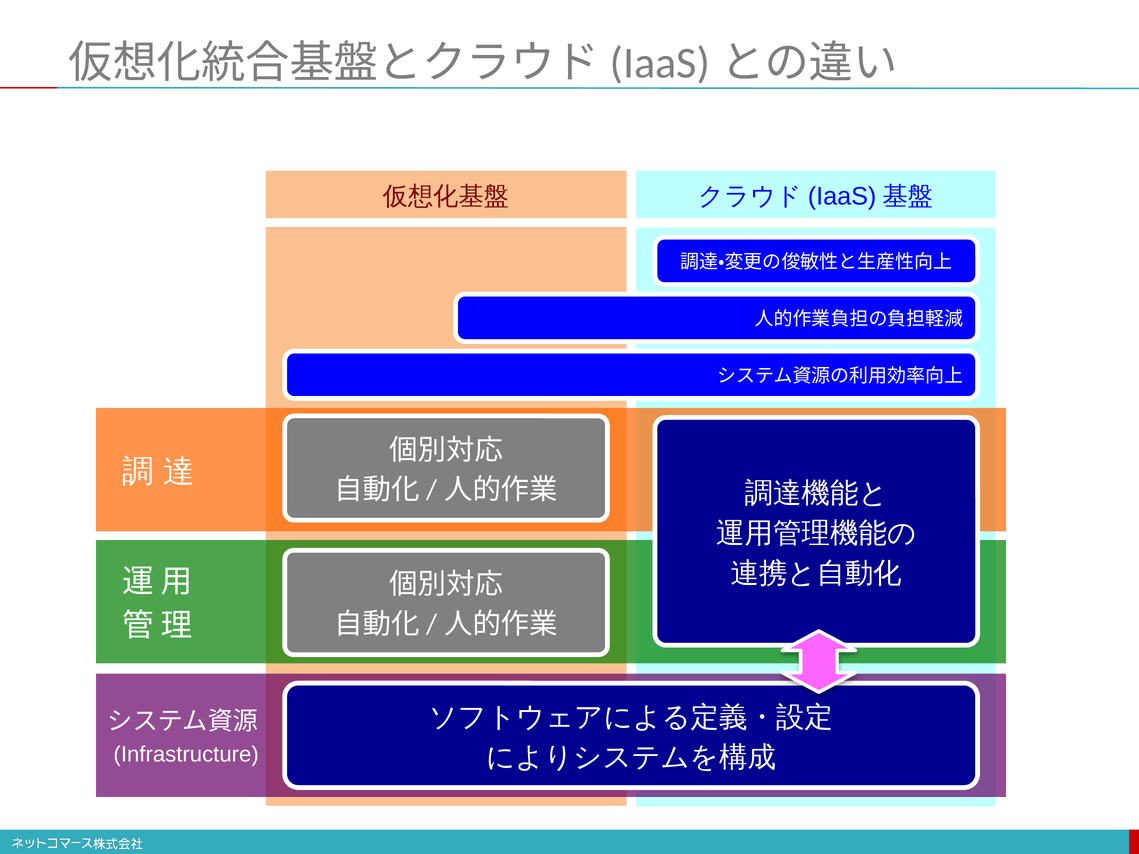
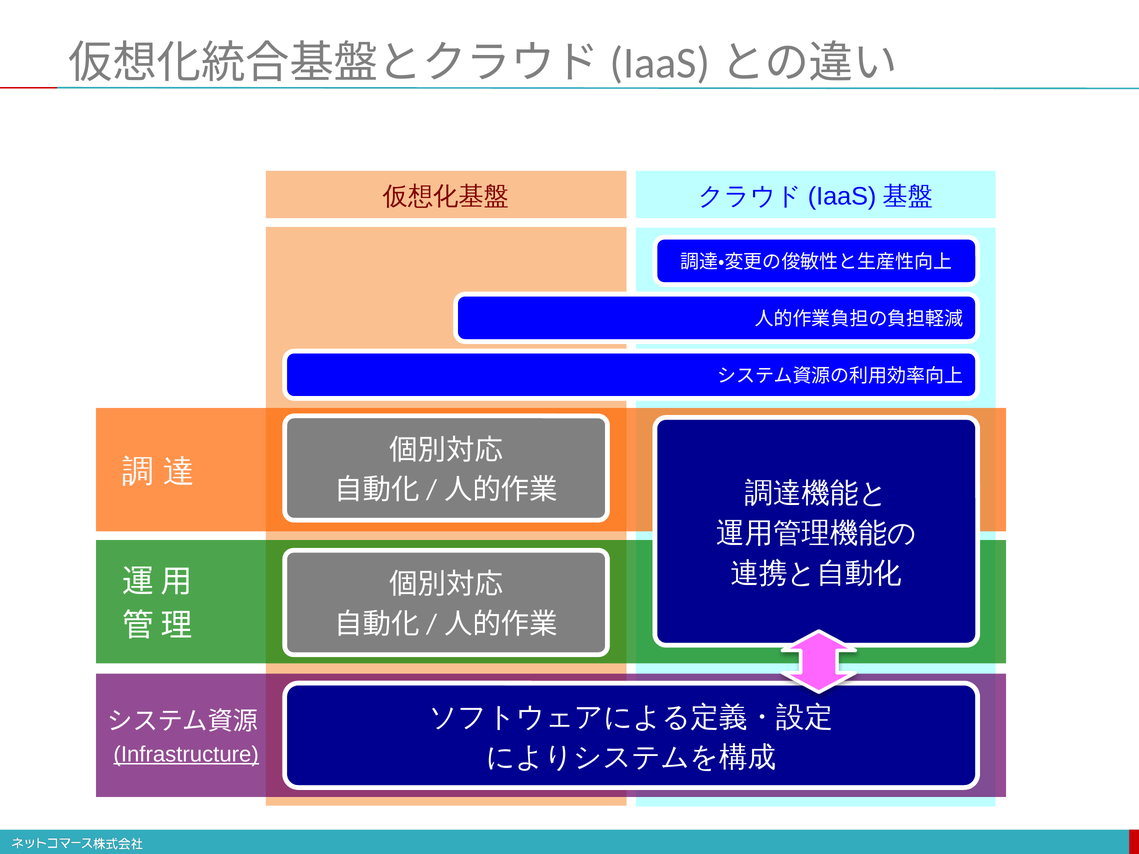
Infrastructure underline: none -> present (186, 754)
